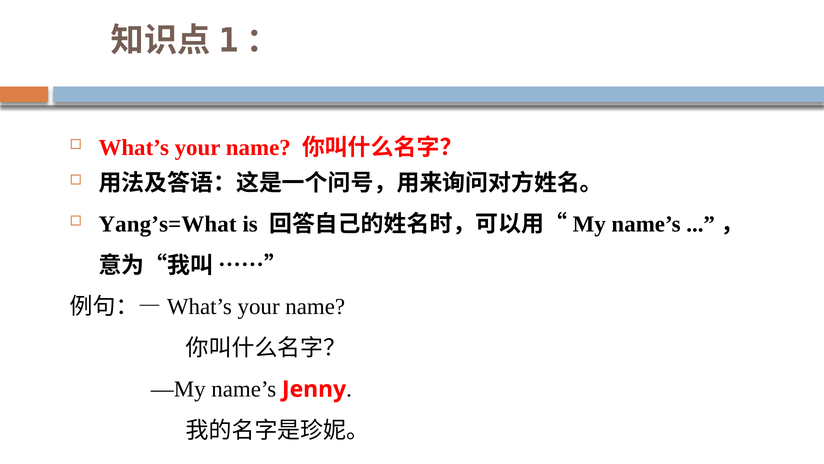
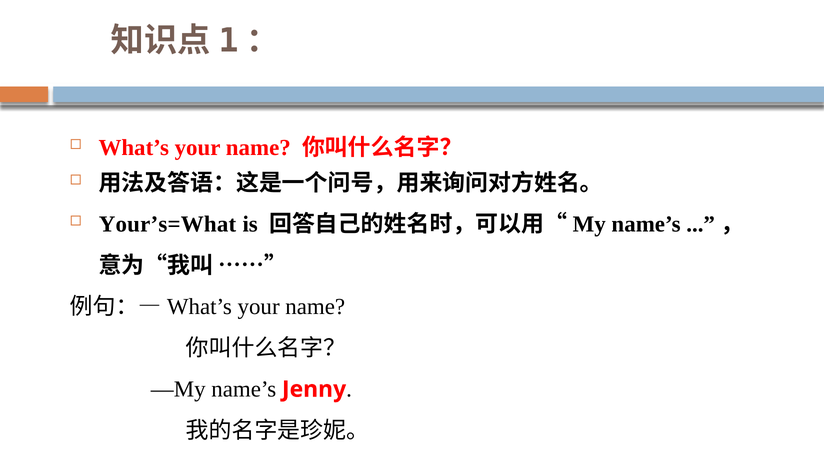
Yang’s=What: Yang’s=What -> Your’s=What (168, 224)
